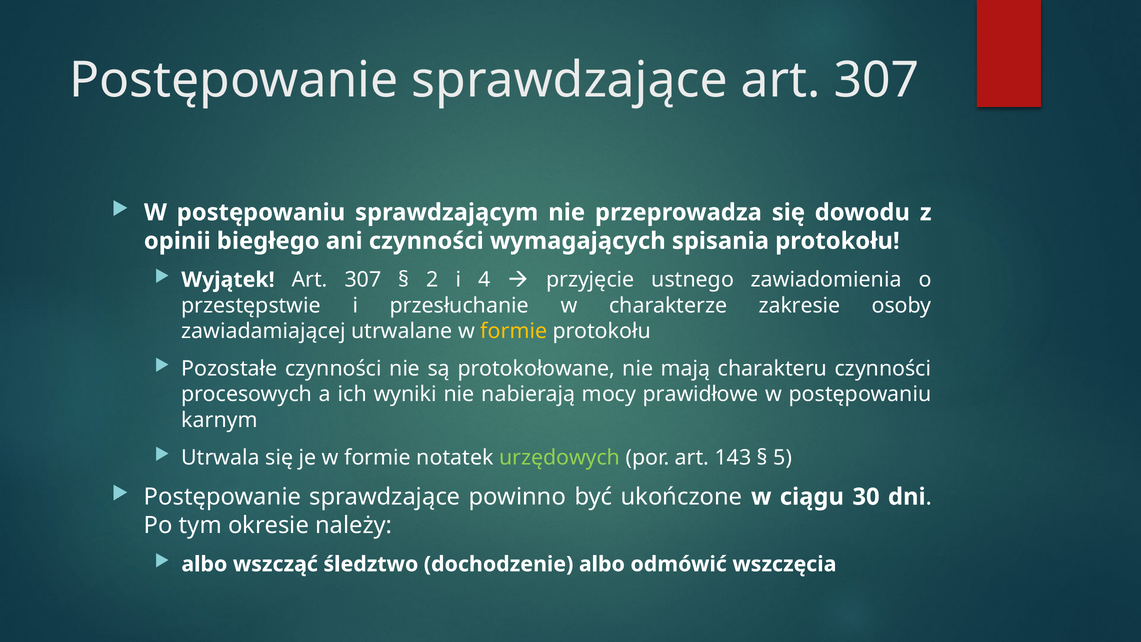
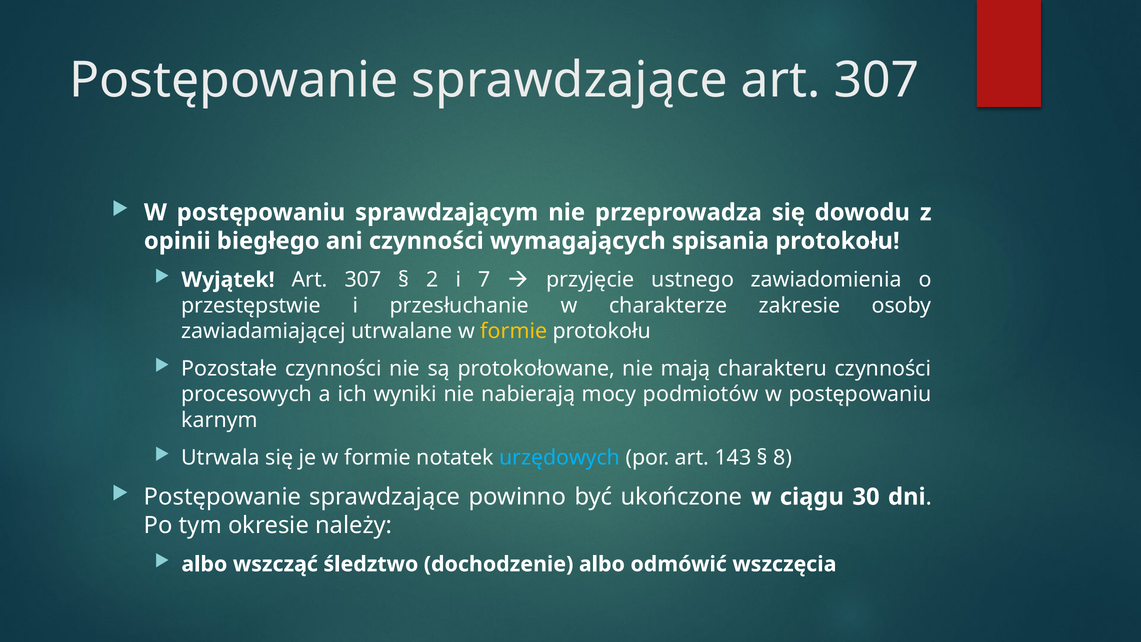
4: 4 -> 7 (484, 280)
prawidłowe: prawidłowe -> podmiotów (701, 394)
urzędowych colour: light green -> light blue (560, 458)
5: 5 -> 8 (783, 458)
